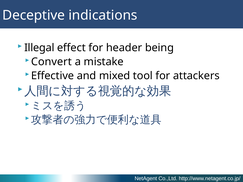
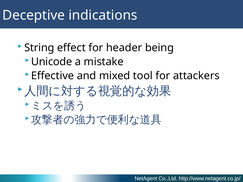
Illegal: Illegal -> String (39, 48)
Convert: Convert -> Unicode (52, 62)
